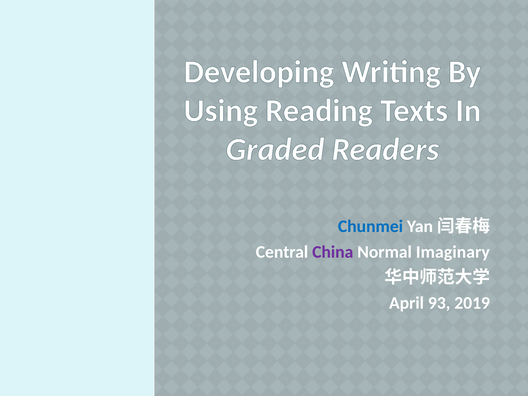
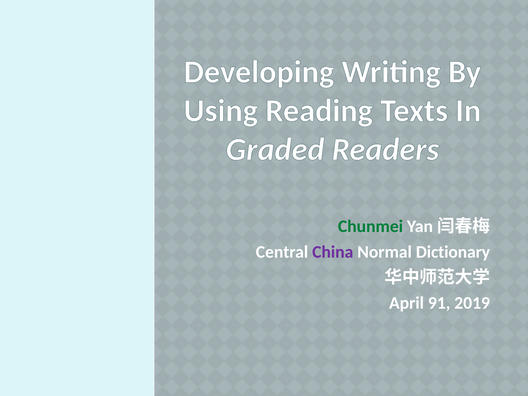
Chunmei colour: blue -> green (370, 226)
Imaginary: Imaginary -> Dictionary (453, 252)
93: 93 -> 91 (439, 303)
